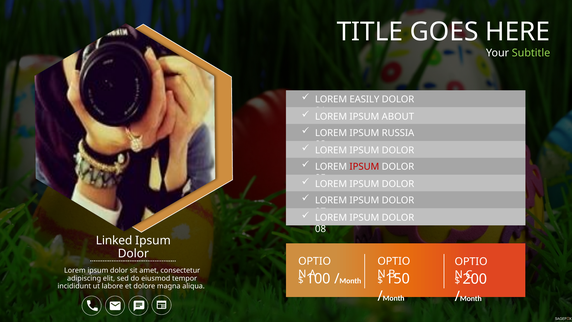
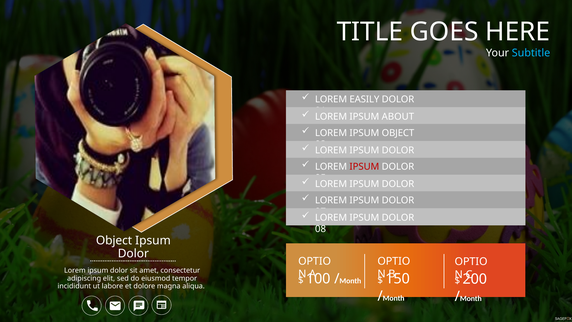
Subtitle colour: light green -> light blue (531, 53)
IPSUM RUSSIA: RUSSIA -> OBJECT (398, 133)
Linked: Linked -> Object (114, 240)
